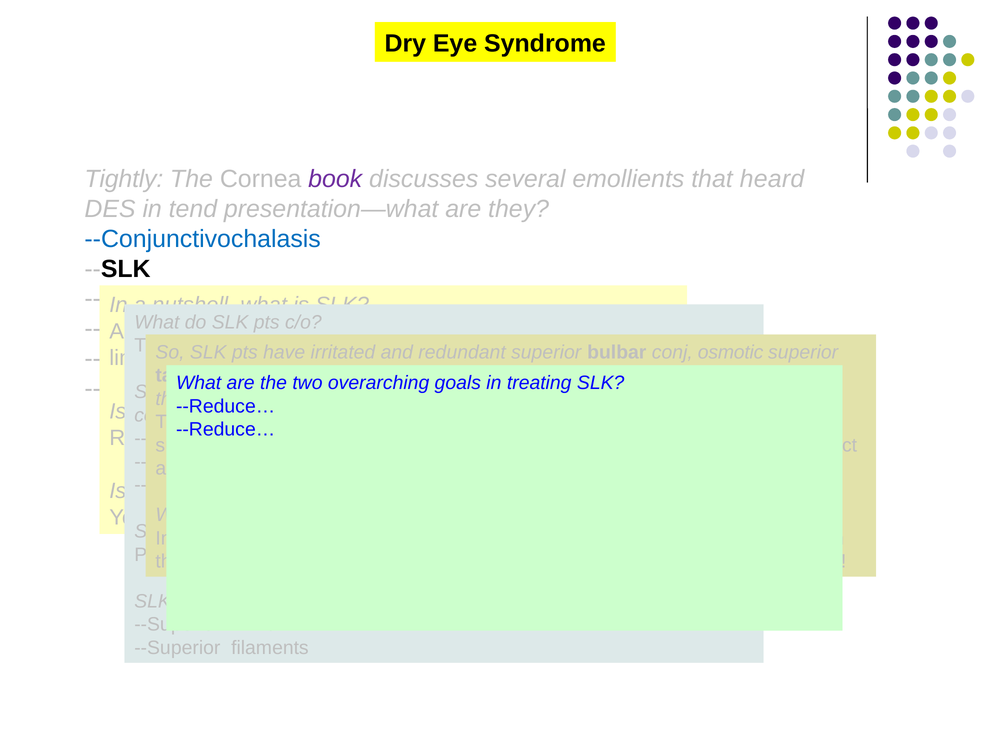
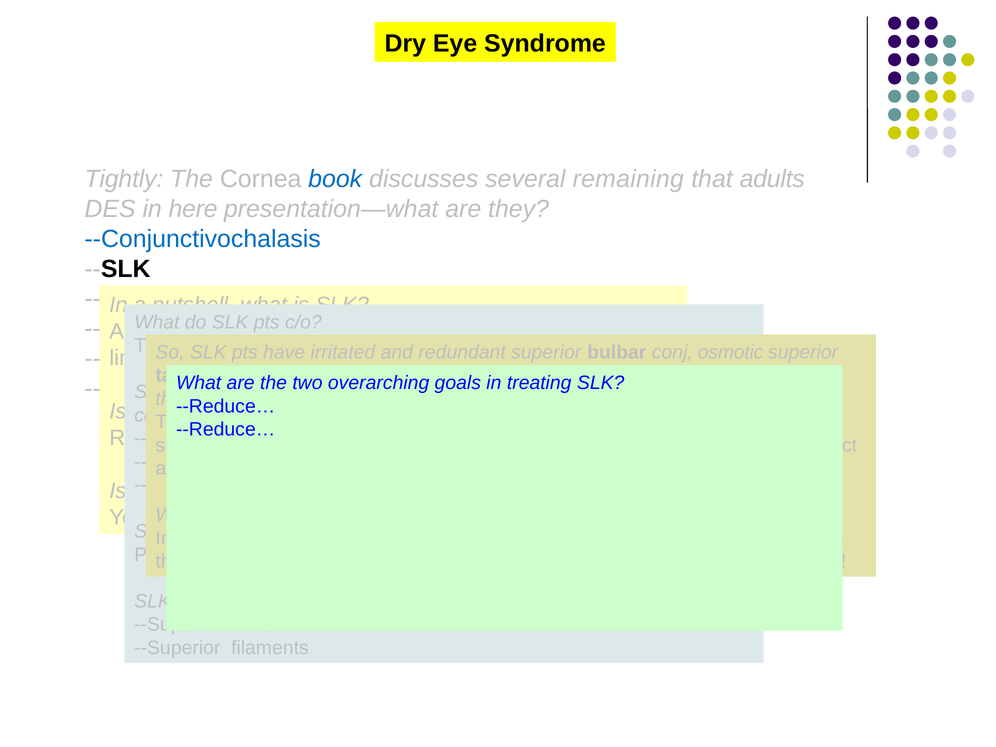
book colour: purple -> blue (335, 179)
emollients: emollients -> remaining (628, 179)
heard: heard -> adults (772, 179)
tend: tend -> here (193, 209)
